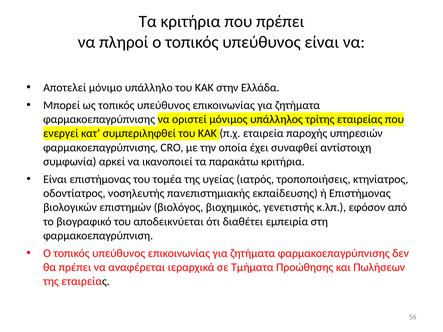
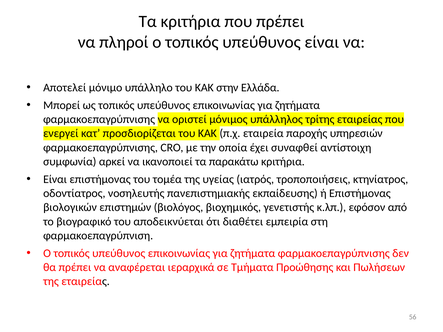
συμπεριληφθεί: συμπεριληφθεί -> προσδιορίζεται (139, 134)
